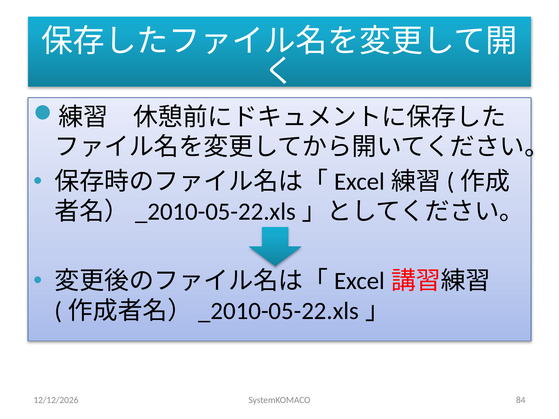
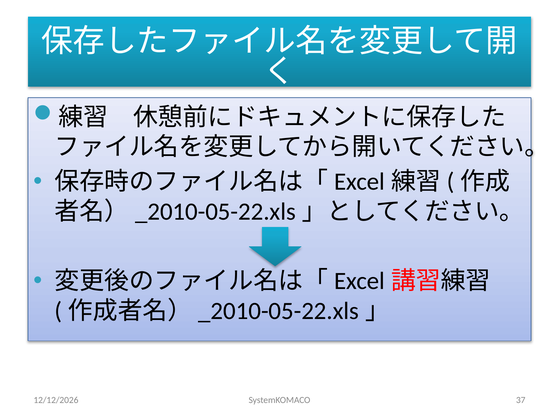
84: 84 -> 37 (521, 400)
